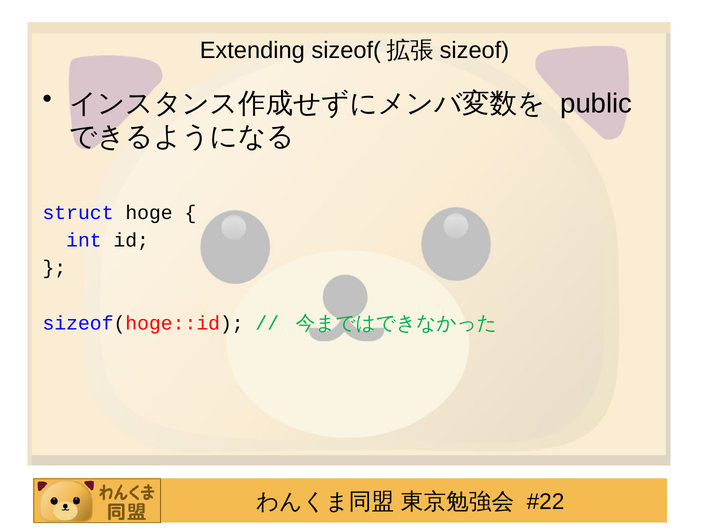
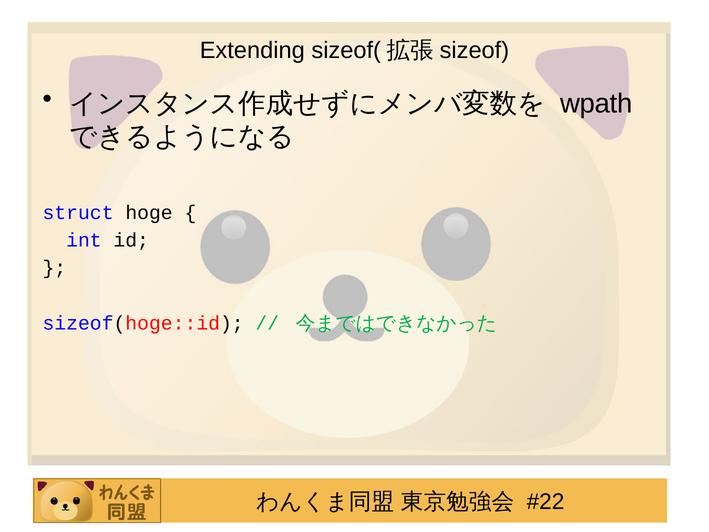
public: public -> wpath (596, 104)
